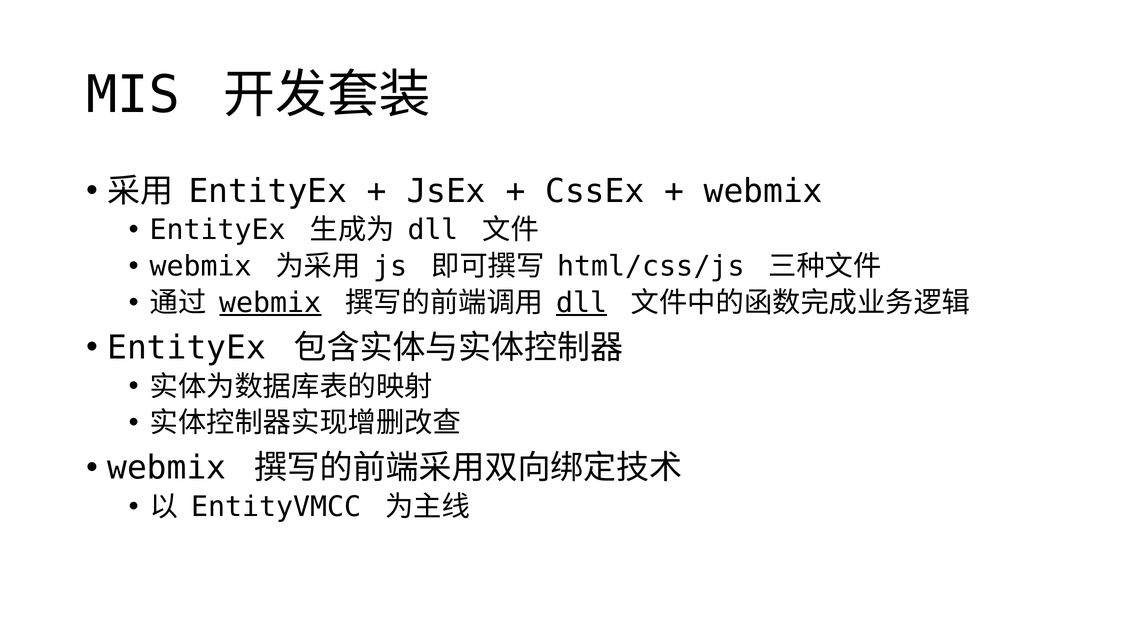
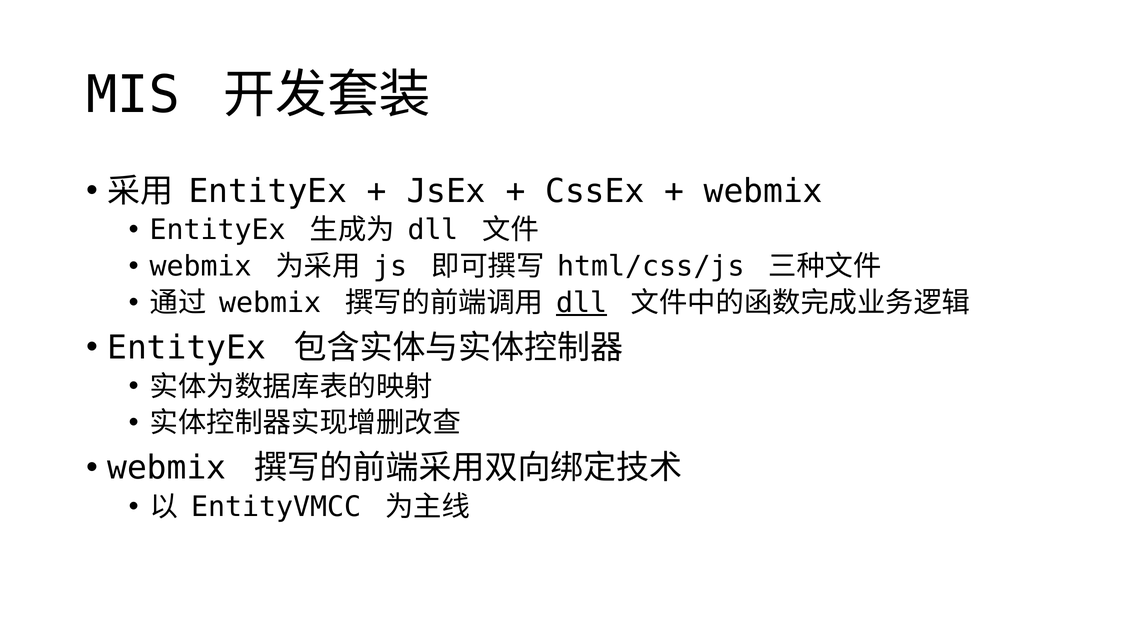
webmix underline: present -> none (270, 303)
